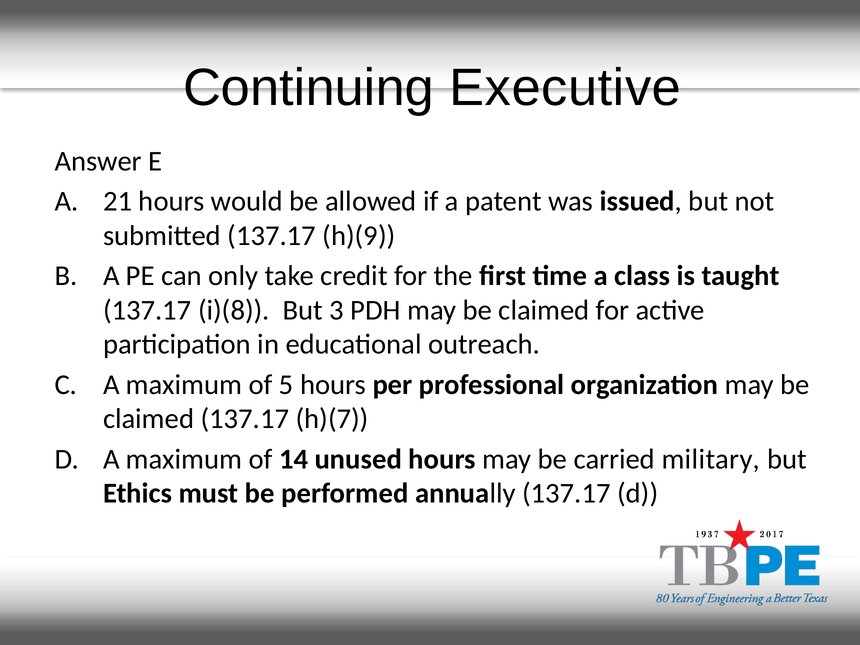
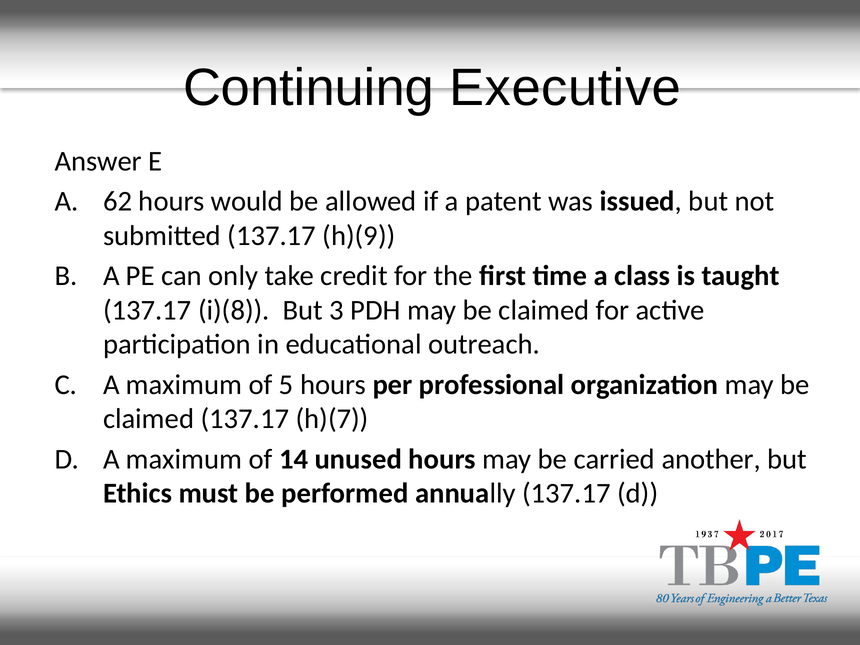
21: 21 -> 62 (118, 201)
military: military -> another (711, 459)
